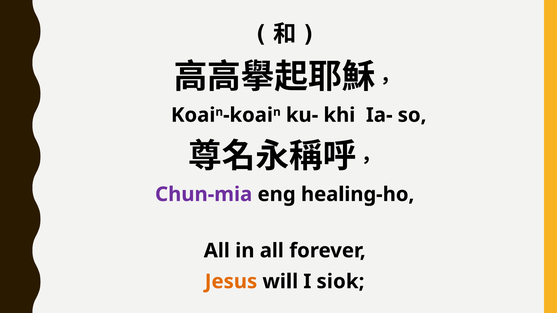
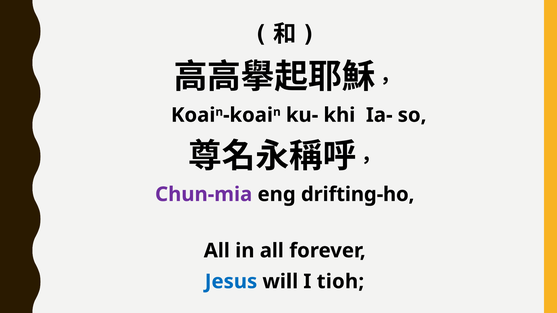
healing-ho: healing-ho -> drifting-ho (358, 195)
Jesus colour: orange -> blue (231, 282)
siok: siok -> tioh (340, 282)
